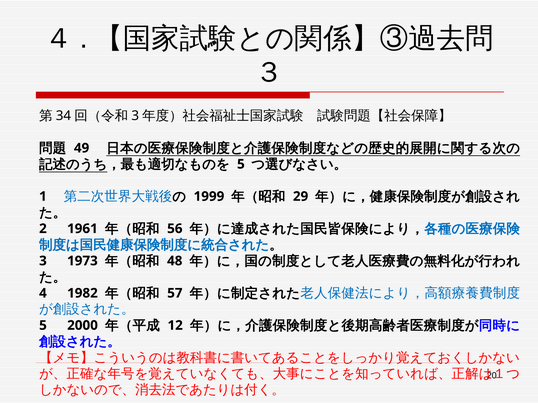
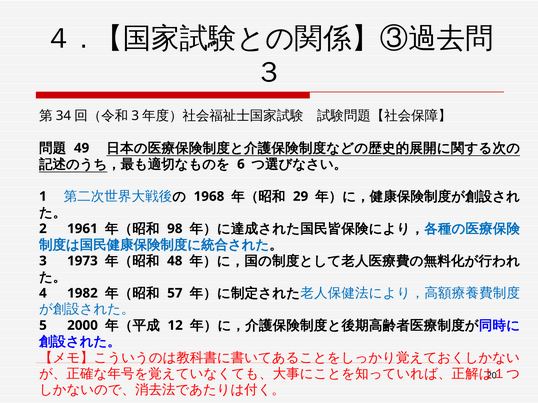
5: 5 -> 6 (241, 164)
1999: 1999 -> 1968 (209, 197)
56: 56 -> 98 (175, 229)
